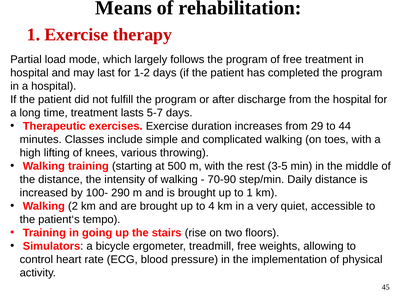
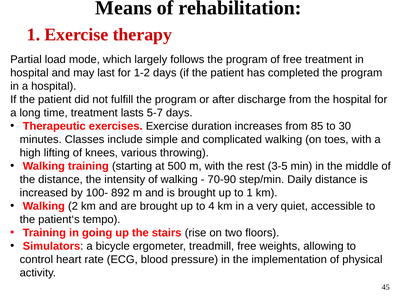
29: 29 -> 85 (317, 126)
44: 44 -> 30 (345, 126)
290: 290 -> 892 (120, 193)
